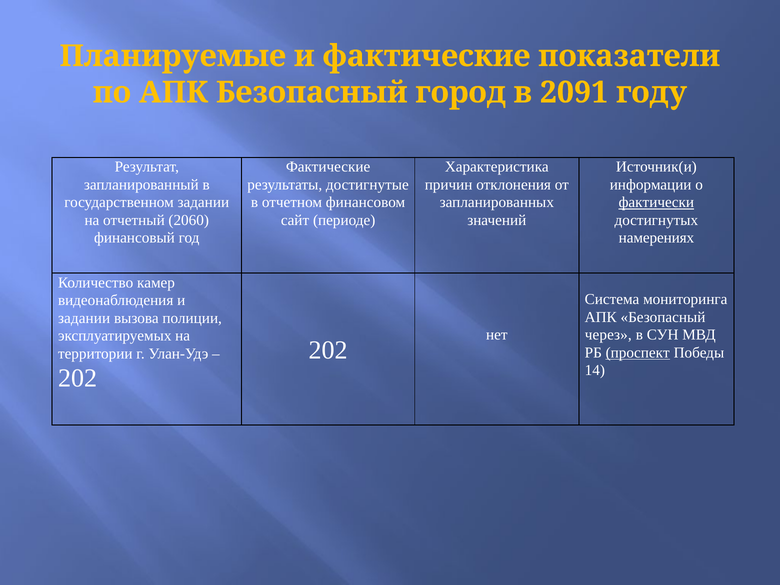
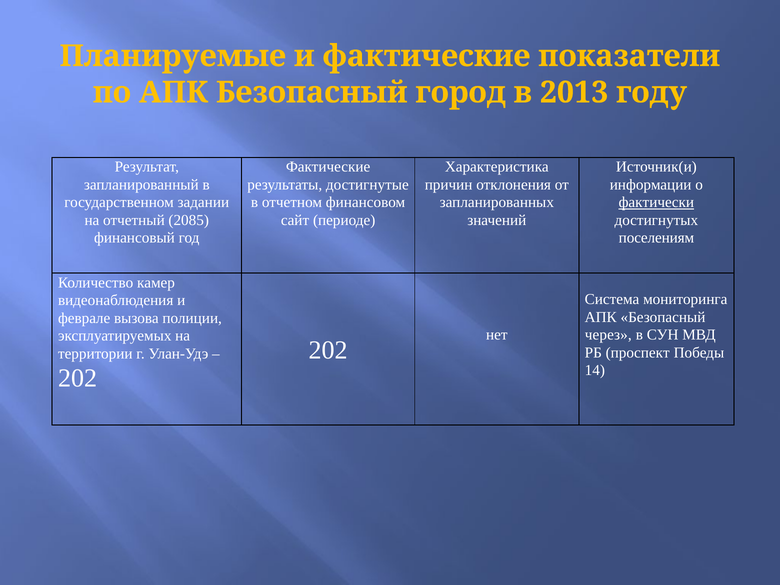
2091: 2091 -> 2013 (574, 92)
2060: 2060 -> 2085 (189, 220)
намерениях: намерениях -> поселениям (656, 238)
задании: задании -> феврале (84, 318)
проспект underline: present -> none (638, 353)
